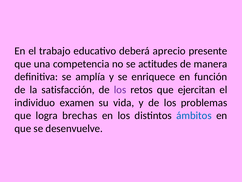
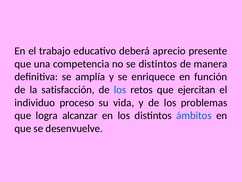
se actitudes: actitudes -> distintos (158, 64)
los colour: purple -> blue (120, 89)
examen: examen -> proceso (77, 102)
brechas: brechas -> alcanzar (80, 115)
